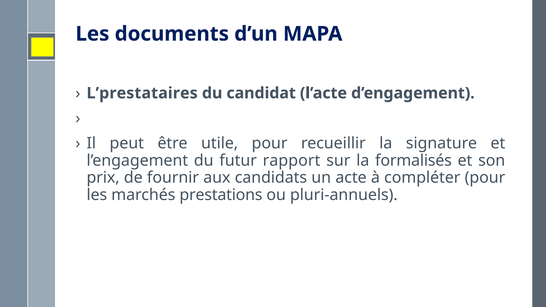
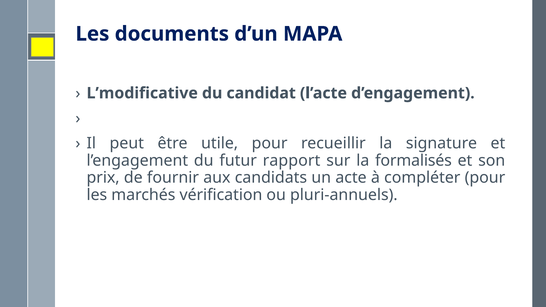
L’prestataires: L’prestataires -> L’modificative (142, 93)
prestations: prestations -> vérification (221, 195)
